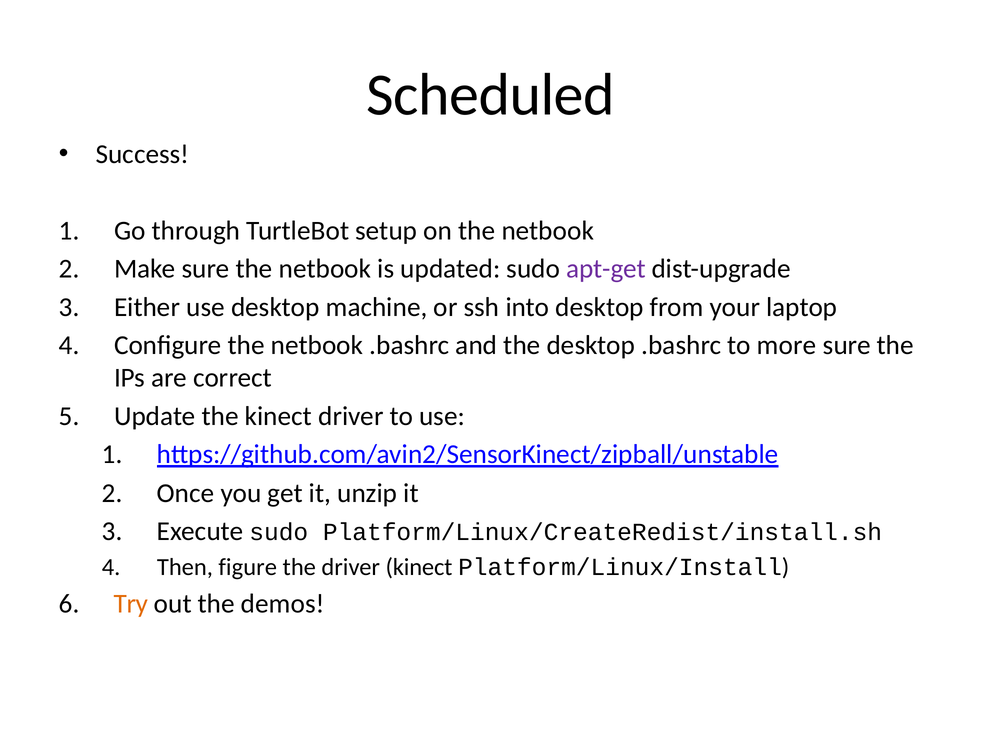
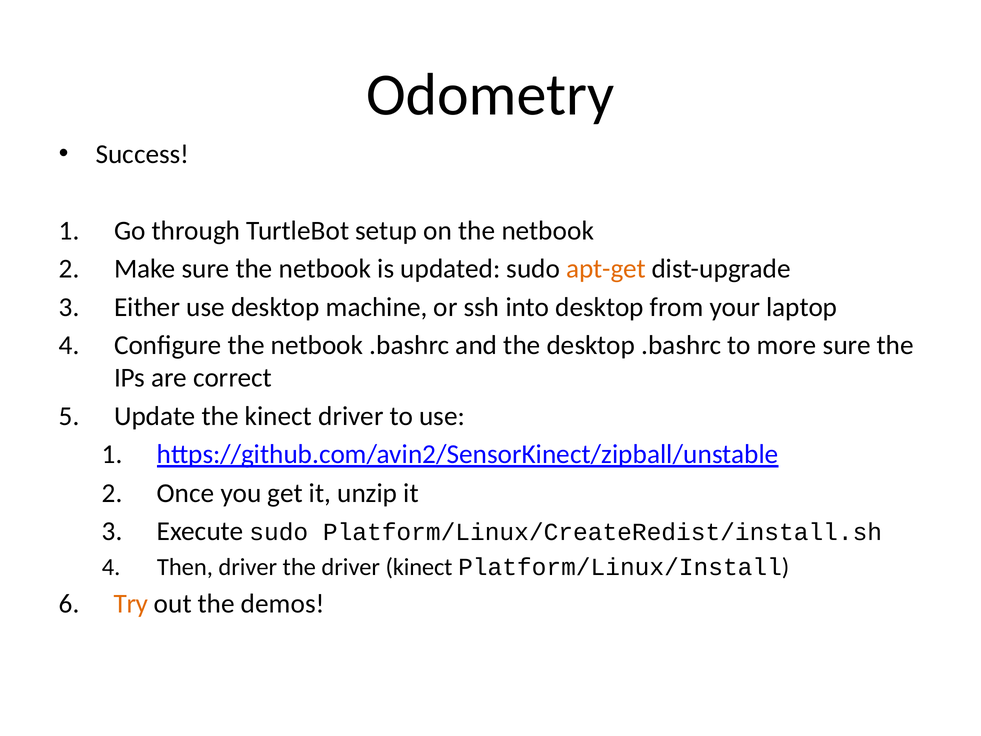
Scheduled: Scheduled -> Odometry (490, 95)
apt-get colour: purple -> orange (606, 269)
Then figure: figure -> driver (248, 567)
